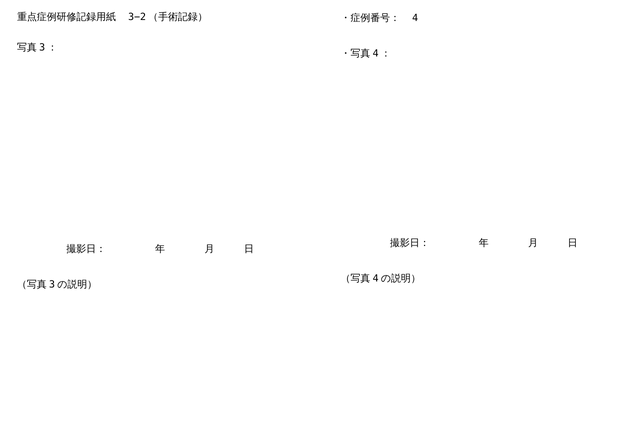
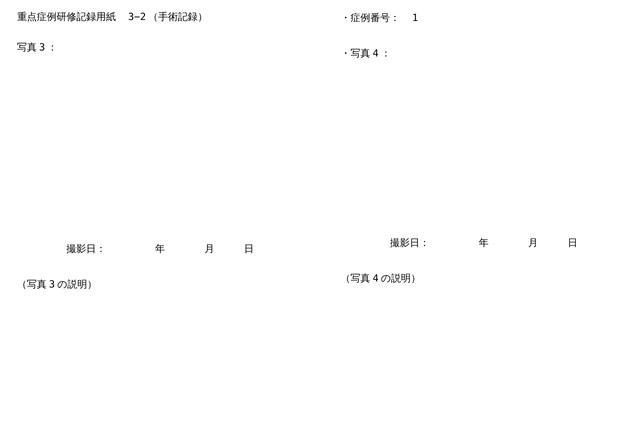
4: 4 -> 1 (415, 18)
